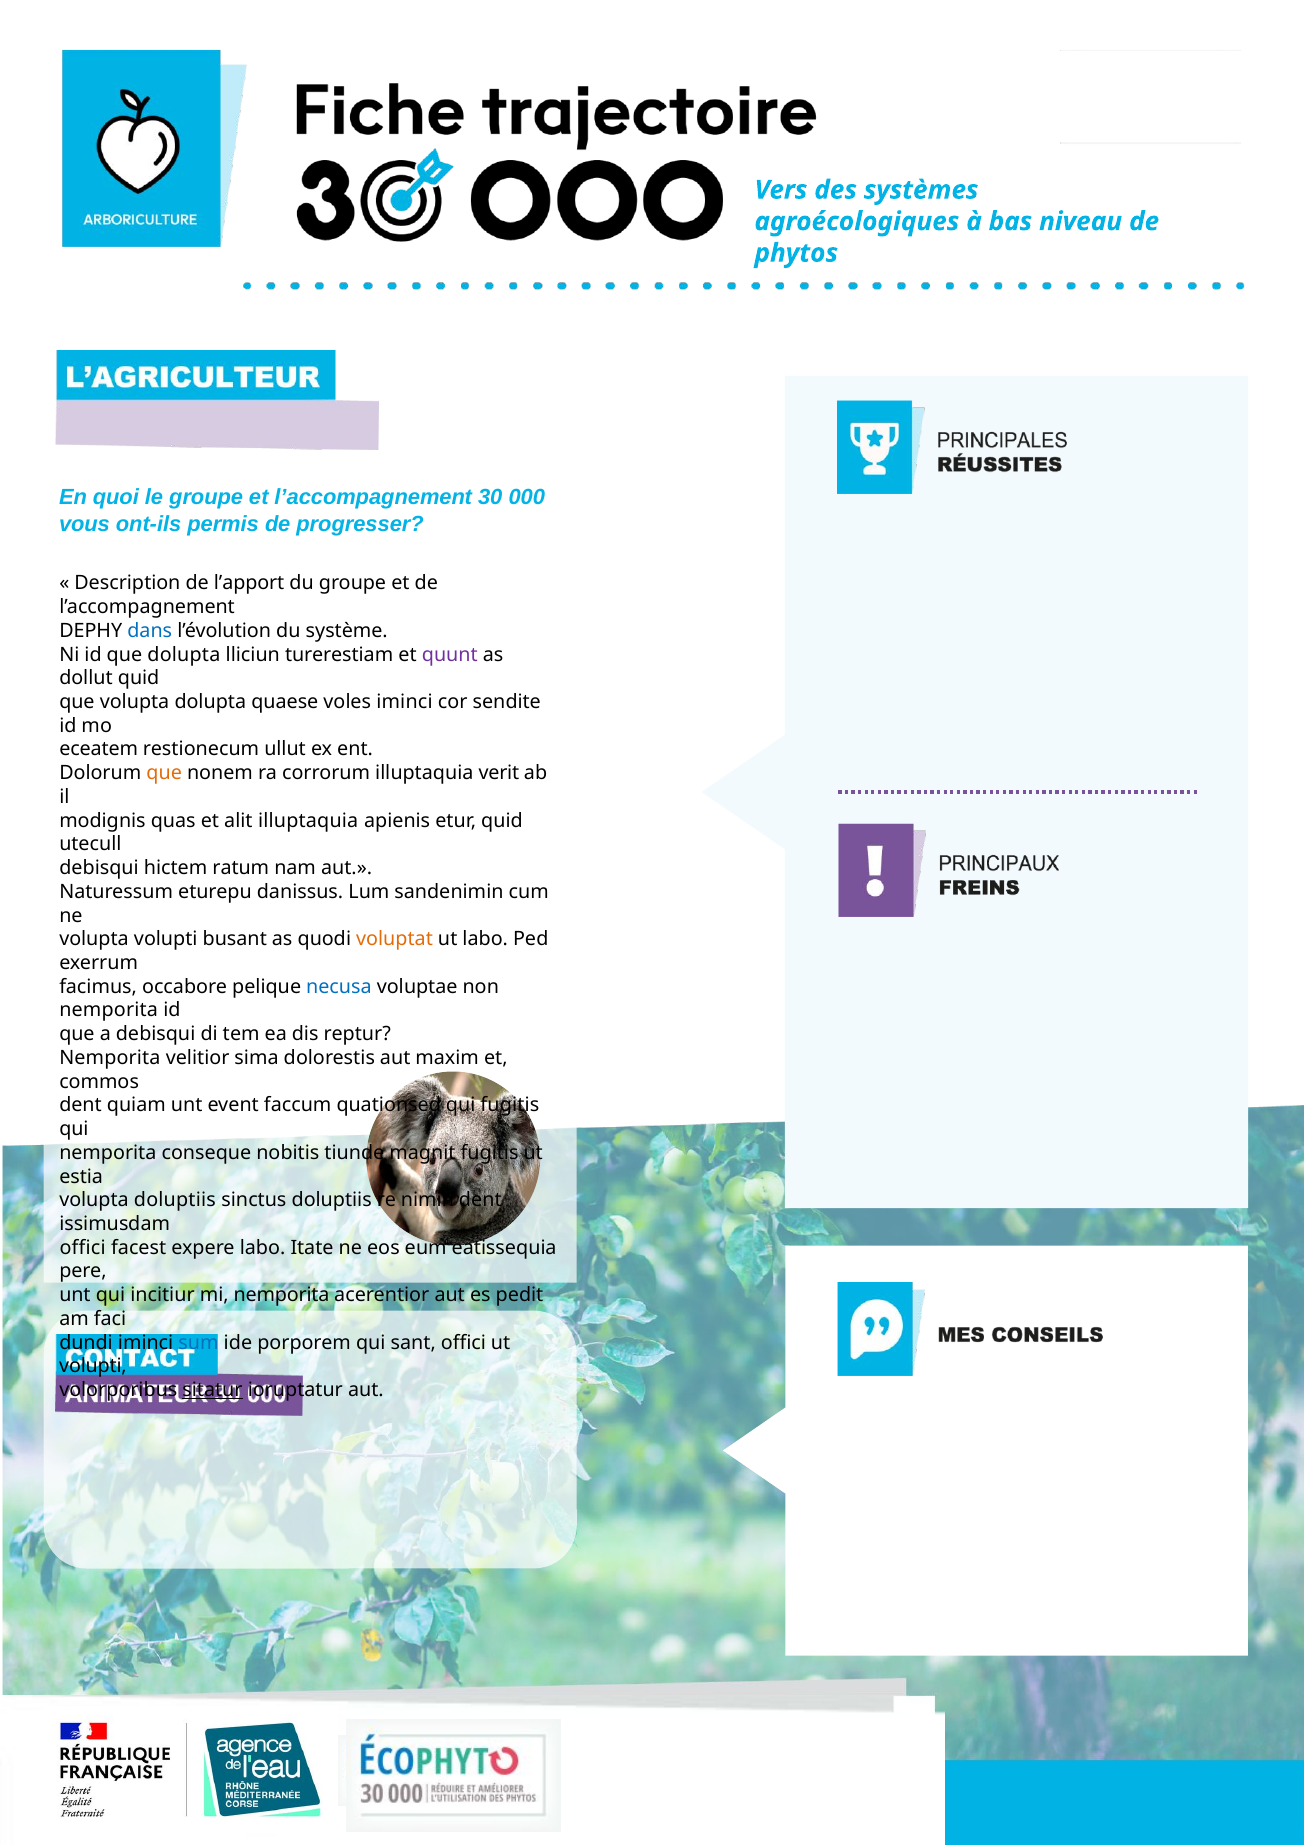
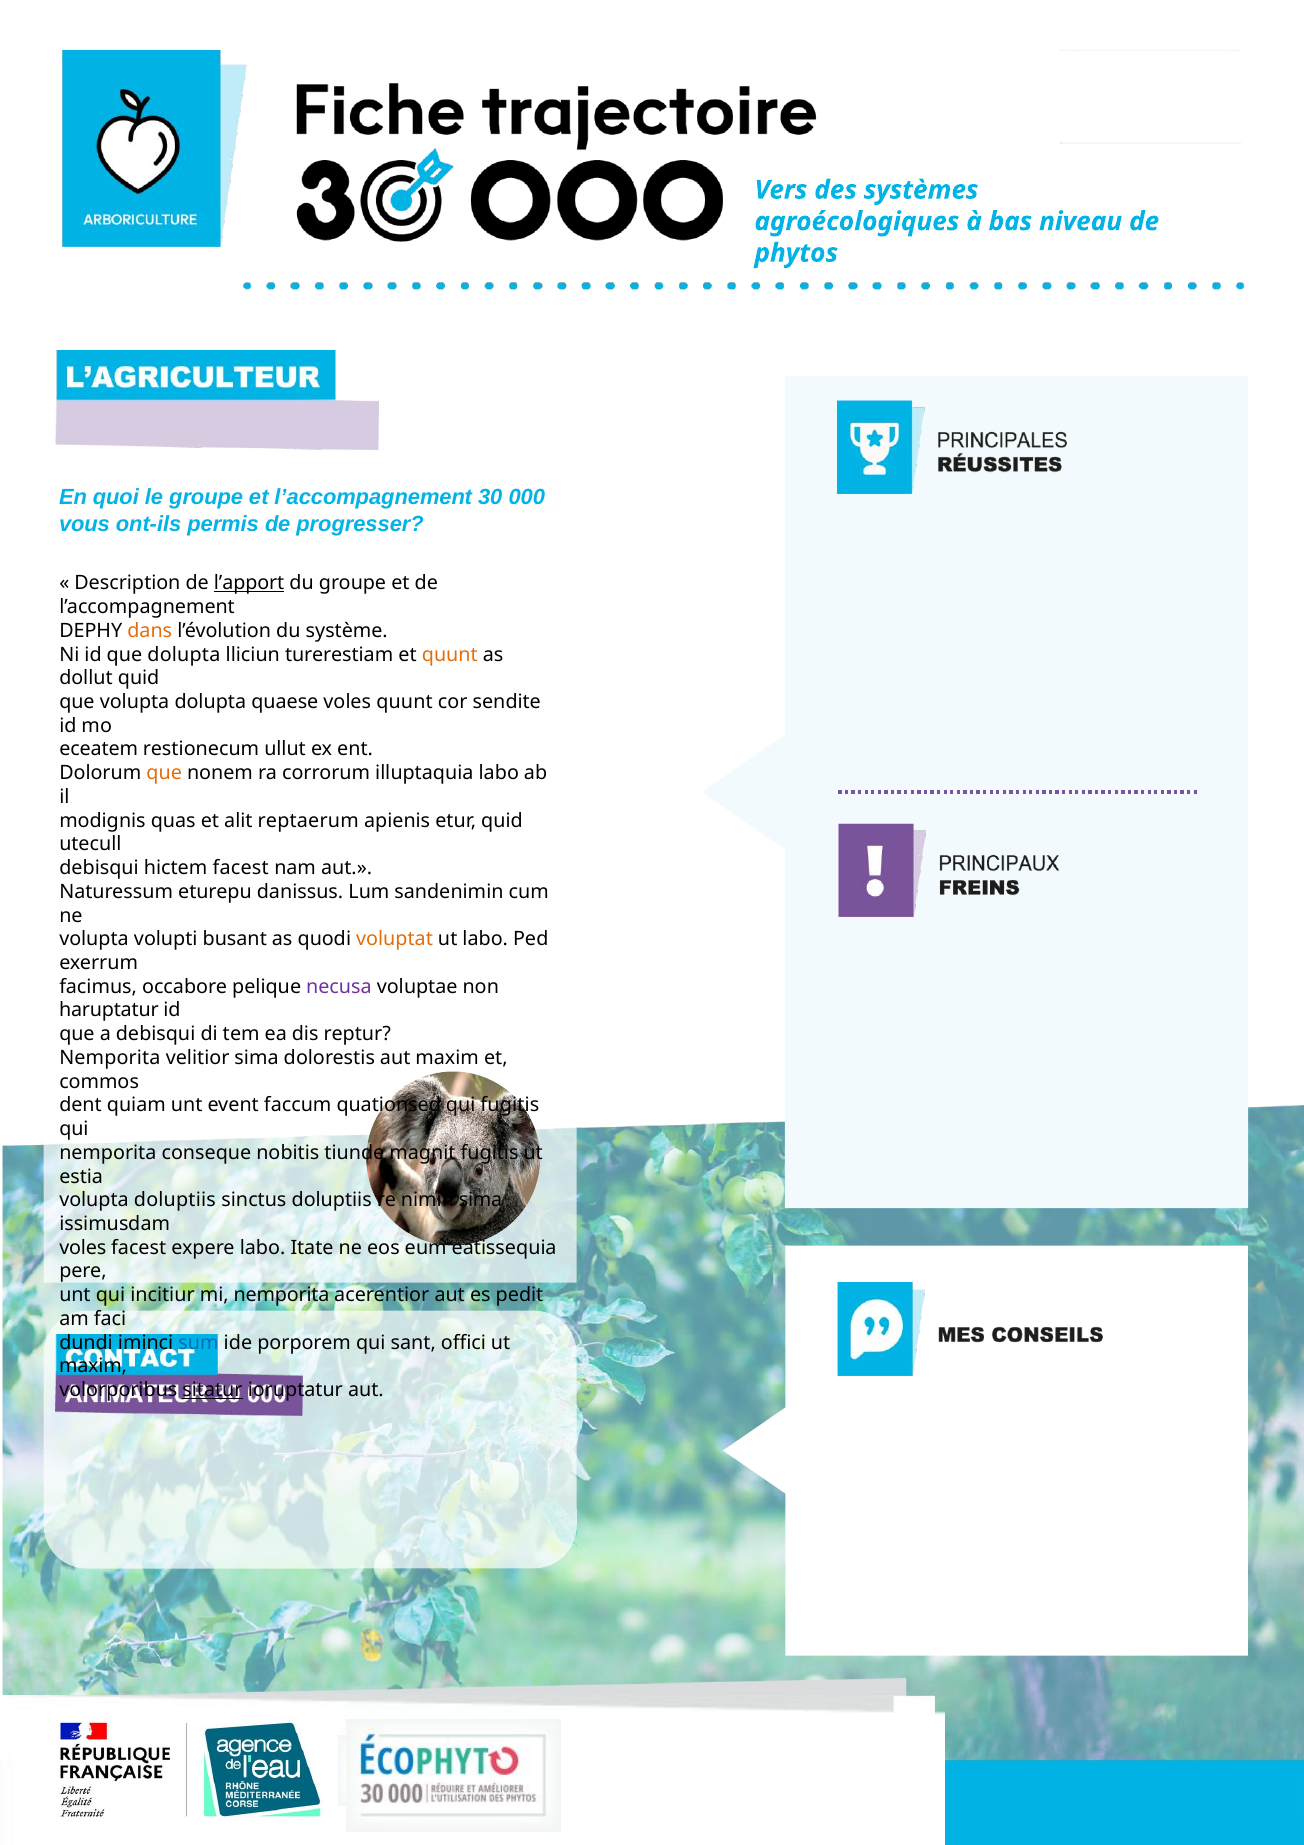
l’apport underline: none -> present (249, 583)
dans colour: blue -> orange (150, 630)
quunt colour: purple -> orange (450, 654)
voles iminci: iminci -> quunt (405, 702)
illuptaquia verit: verit -> labo (499, 773)
alit illuptaquia: illuptaquia -> reptaerum (308, 820)
hictem ratum: ratum -> facest (241, 868)
necusa colour: blue -> purple (339, 986)
nemporita: nemporita -> haruptatur (109, 1010)
nimin dent: dent -> sima (480, 1200)
offici: offici -> voles (83, 1247)
volupti: volupti -> maxim (93, 1366)
